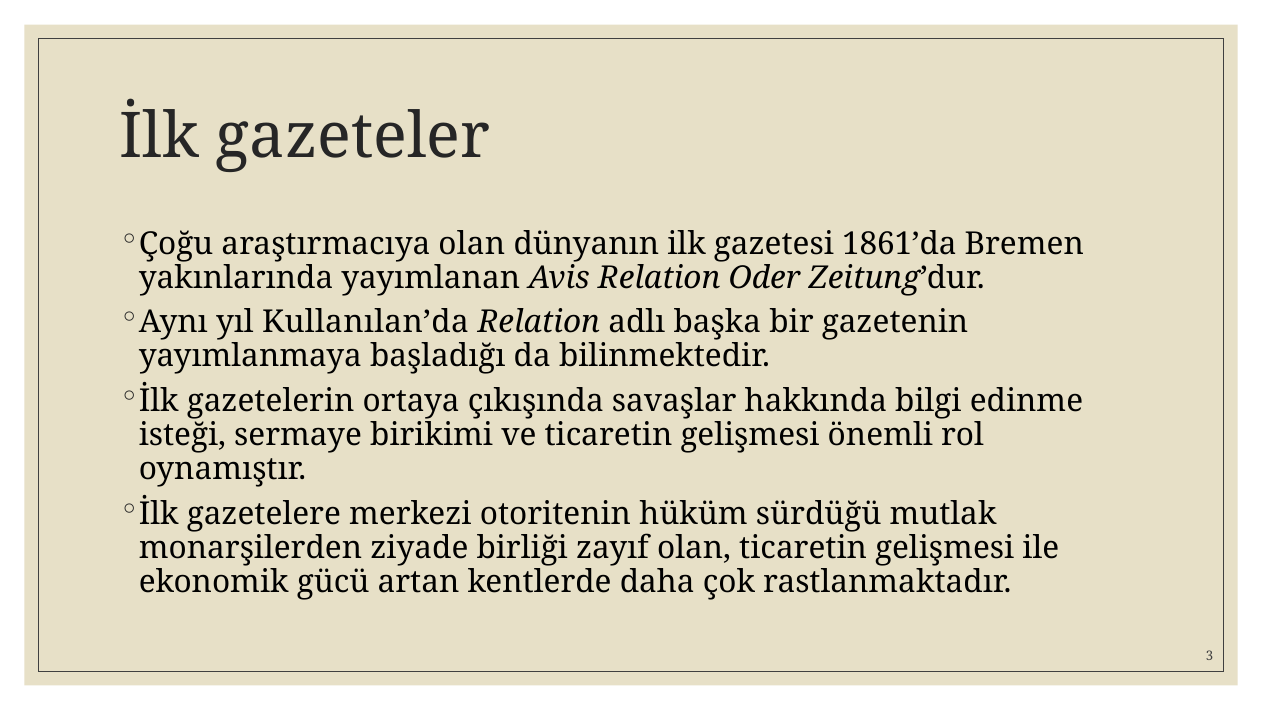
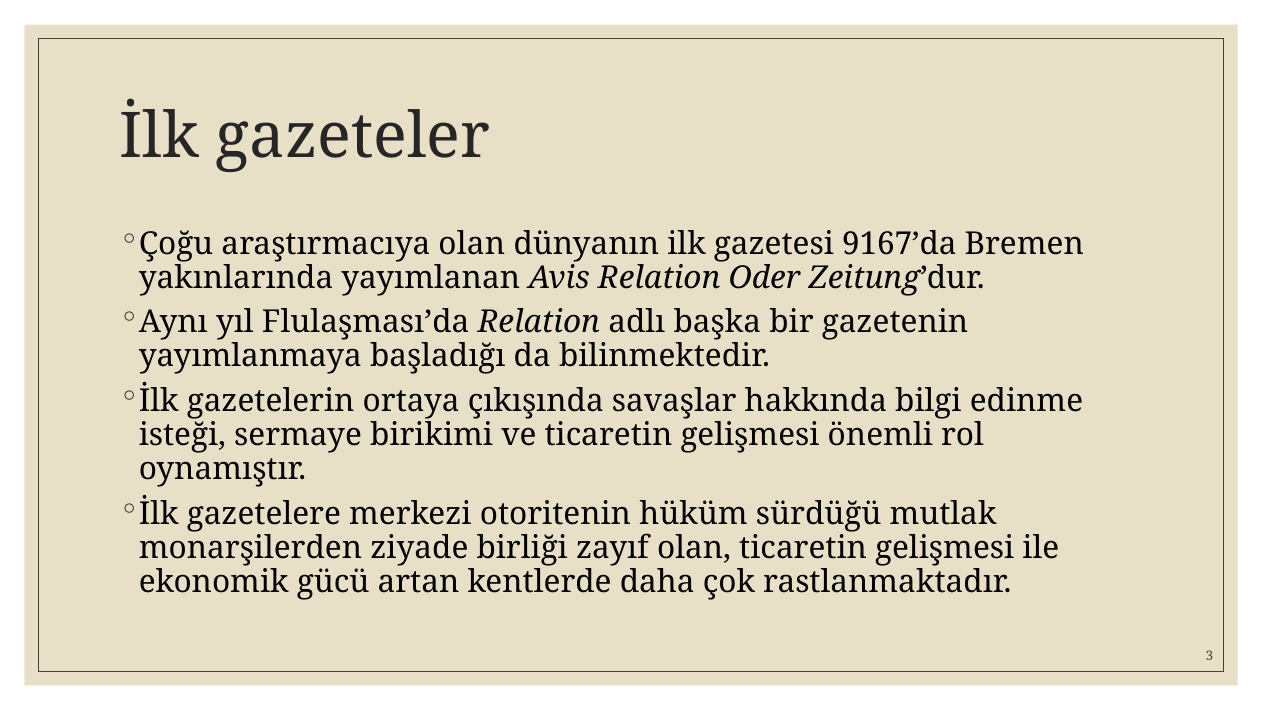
1861’da: 1861’da -> 9167’da (899, 244)
Kullanılan’da: Kullanılan’da -> Flulaşması’da (366, 322)
